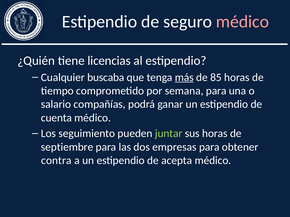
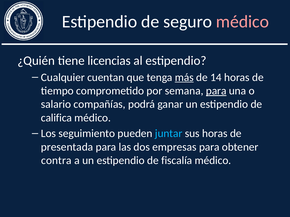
buscaba: buscaba -> cuentan (106, 77)
85: 85 -> 14 (216, 77)
para underline: none -> present (216, 91)
cuenta: cuenta -> califica (56, 118)
juntar colour: light green -> light blue (169, 134)
septiembre: septiembre -> presentada (67, 147)
acepta: acepta -> fiscalía (177, 161)
